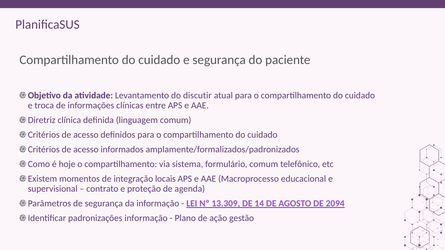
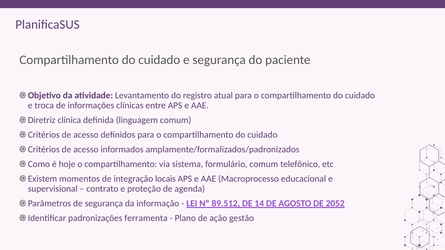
discutir: discutir -> registro (197, 96)
13.309: 13.309 -> 89.512 (226, 204)
2094: 2094 -> 2052 (335, 204)
padronizações informação: informação -> ferramenta (146, 219)
